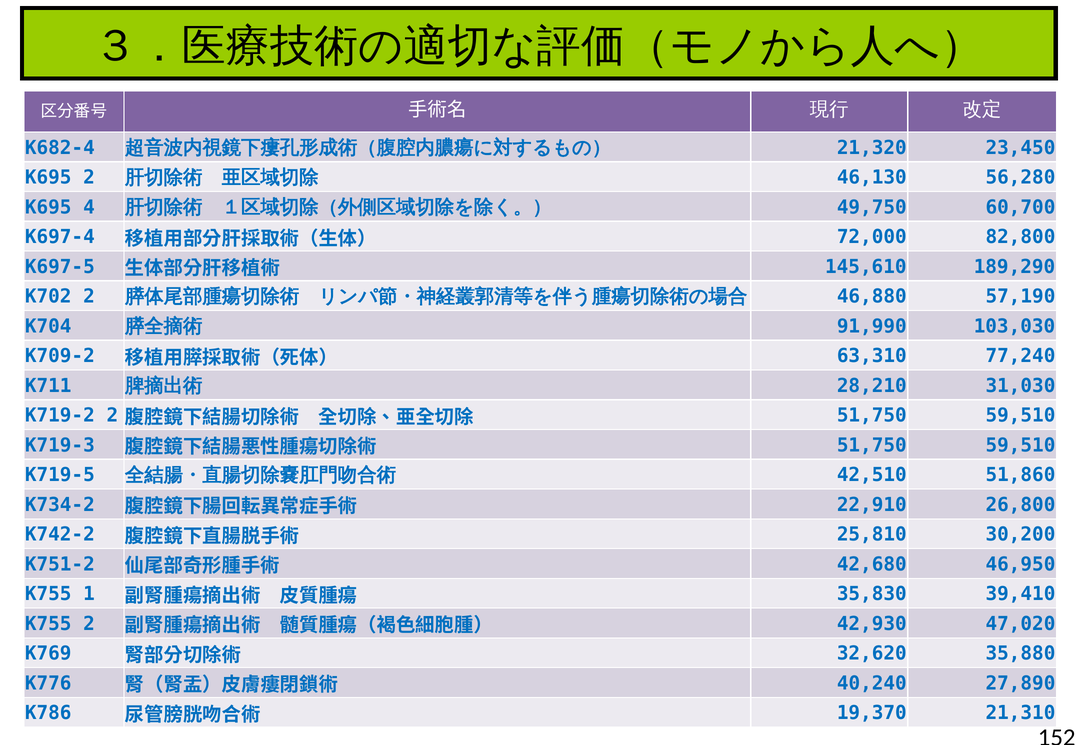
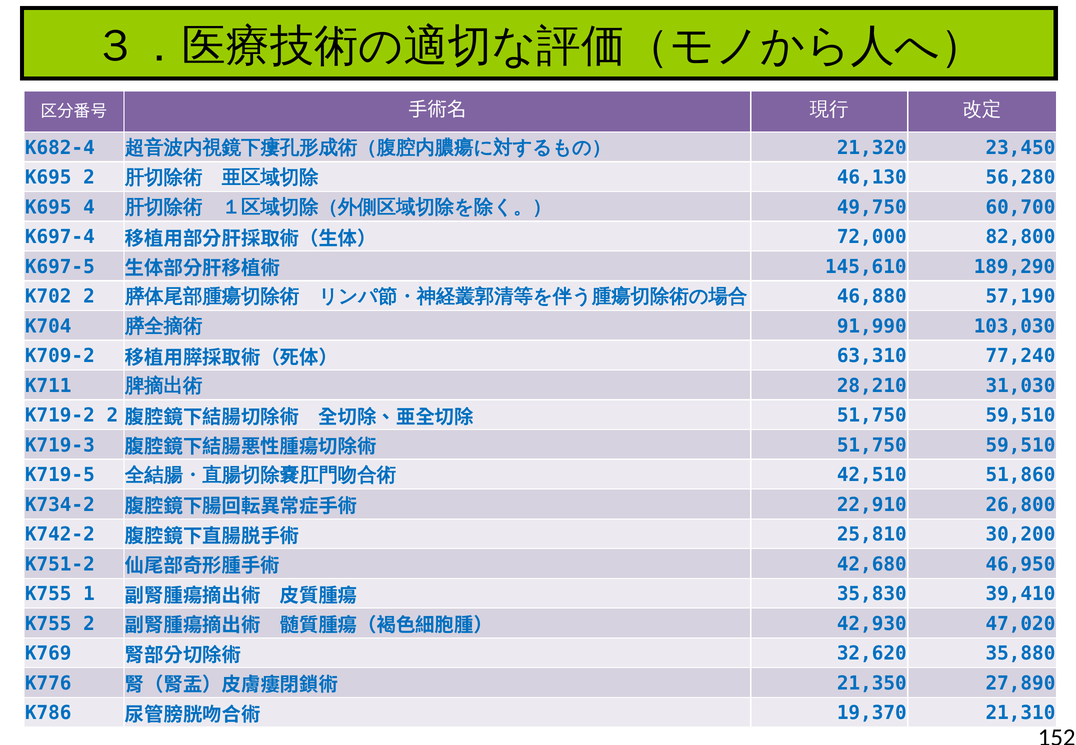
40,240: 40,240 -> 21,350 (872, 683)
